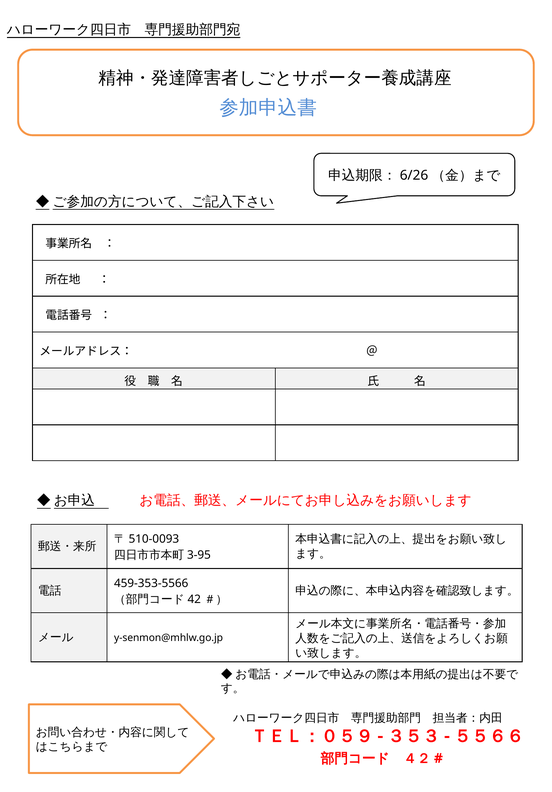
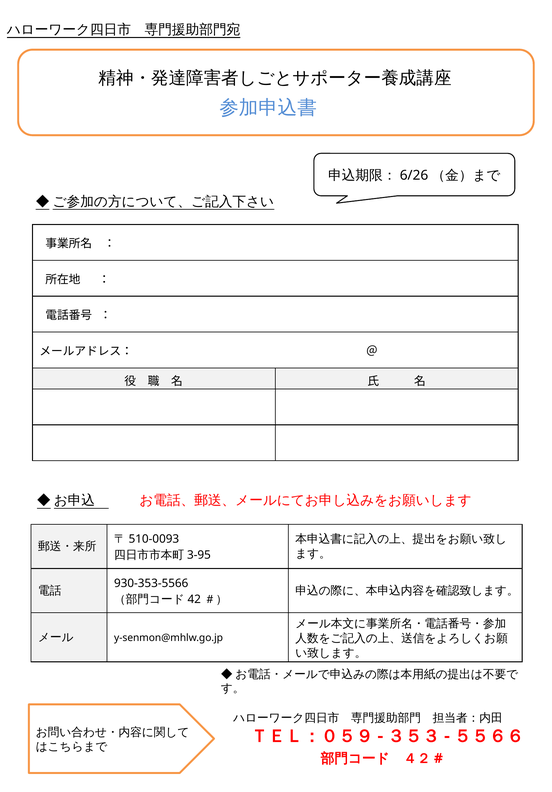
459-353-5566: 459-353-5566 -> 930-353-5566 (151, 583)
